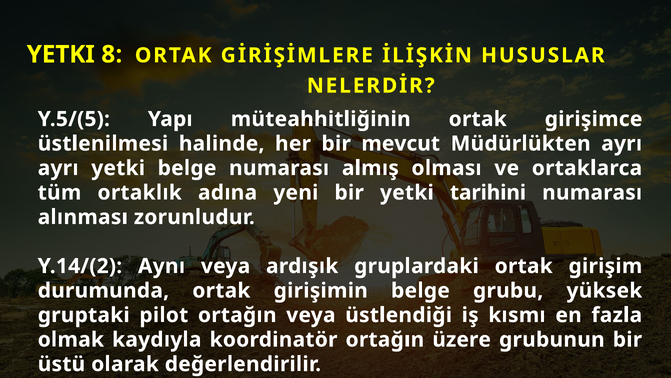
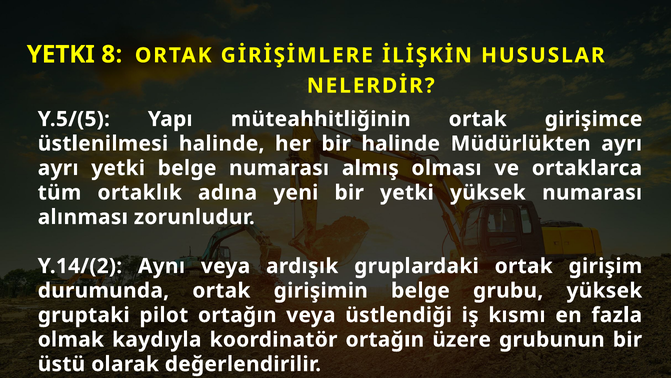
bir mevcut: mevcut -> halinde (401, 143)
yetki tarihini: tarihini -> yüksek (488, 192)
